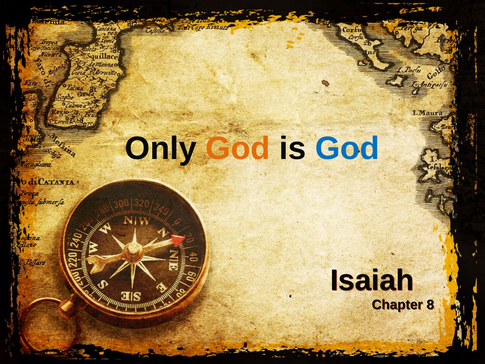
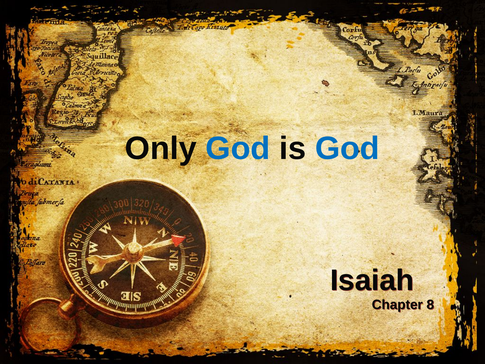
God colour: orange -> blue (238, 148)
